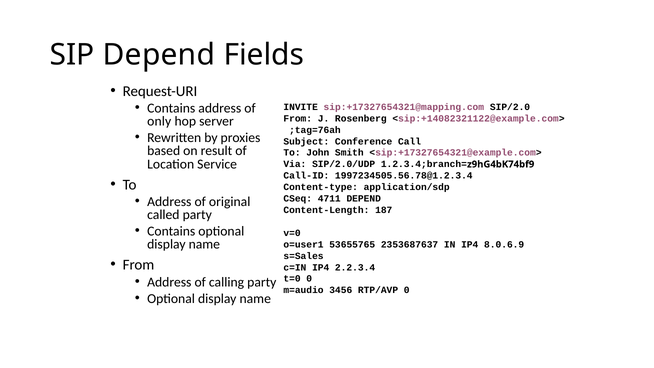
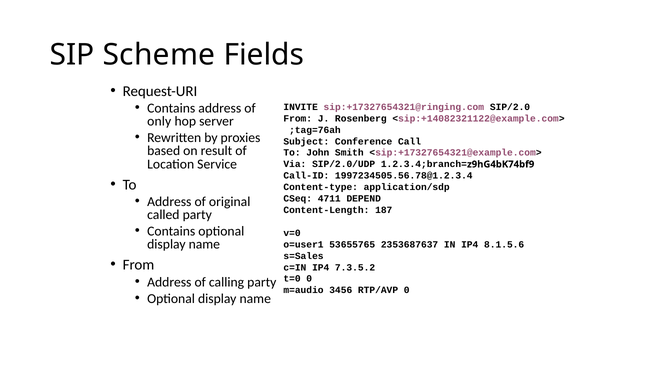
SIP Depend: Depend -> Scheme (159, 55)
sip:+17327654321@mapping.com: sip:+17327654321@mapping.com -> sip:+17327654321@ringing.com (404, 107)
8.0.6.9: 8.0.6.9 -> 8.1.5.6 (504, 244)
2.2.3.4: 2.2.3.4 -> 7.3.5.2 (355, 267)
